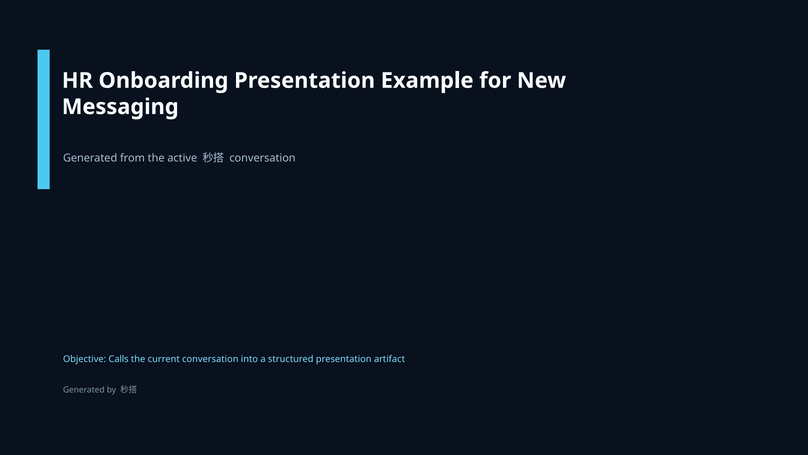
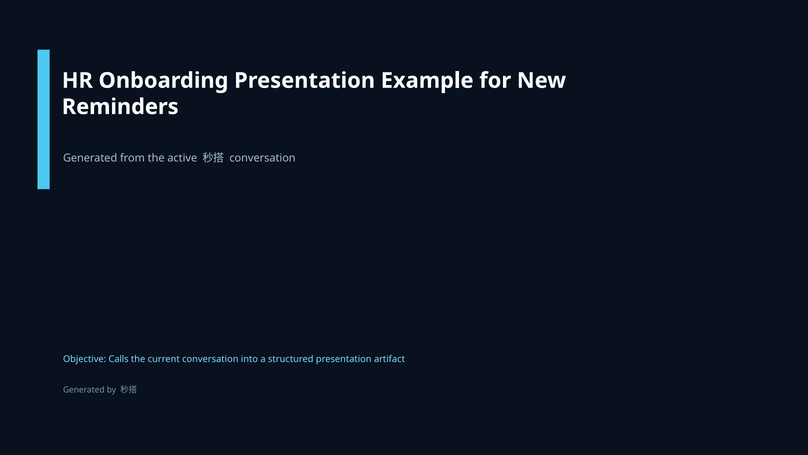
Messaging: Messaging -> Reminders (120, 107)
